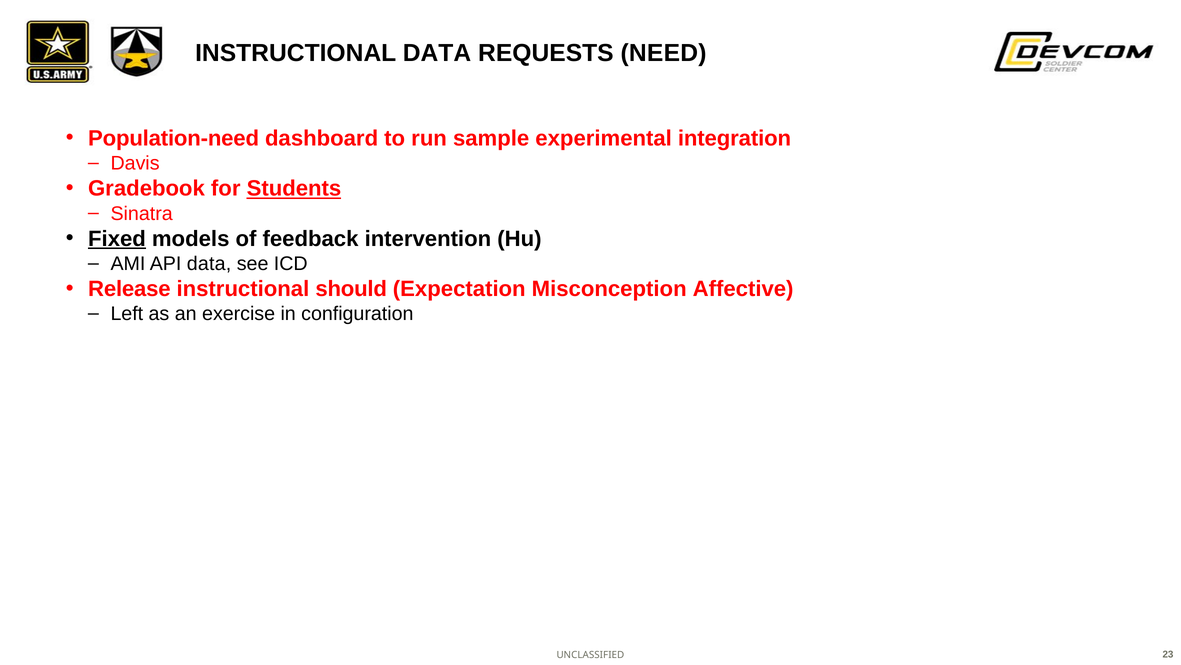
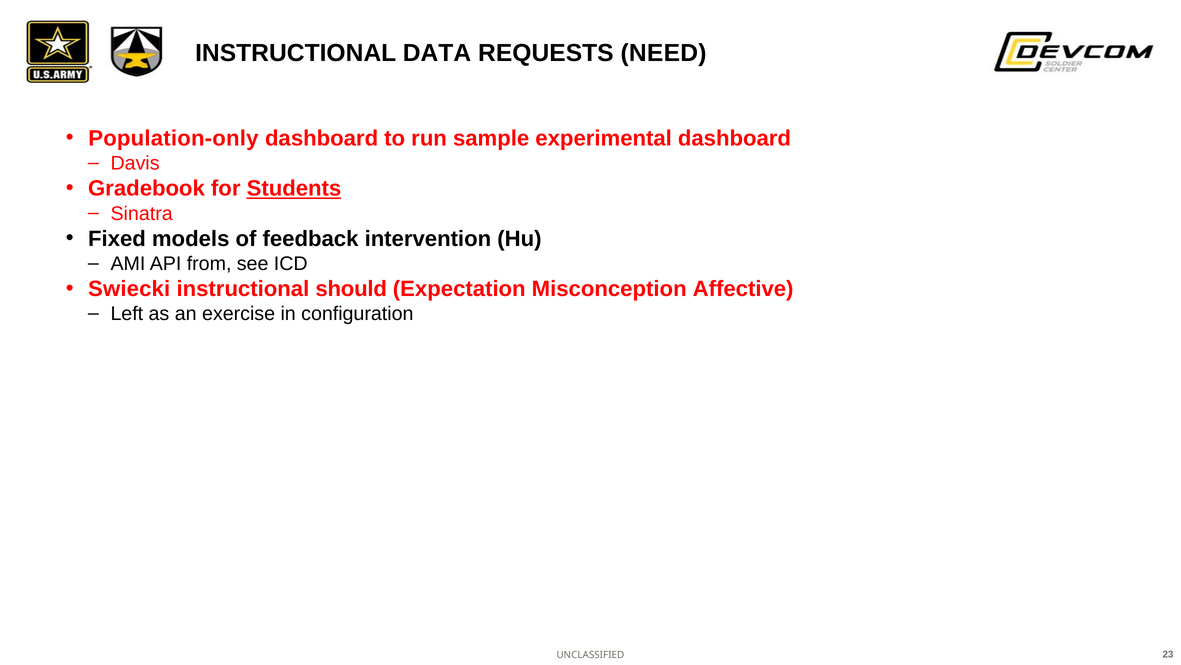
Population-need: Population-need -> Population-only (173, 138)
experimental integration: integration -> dashboard (734, 138)
Fixed underline: present -> none (117, 239)
API data: data -> from (209, 263)
Release: Release -> Swiecki (129, 289)
